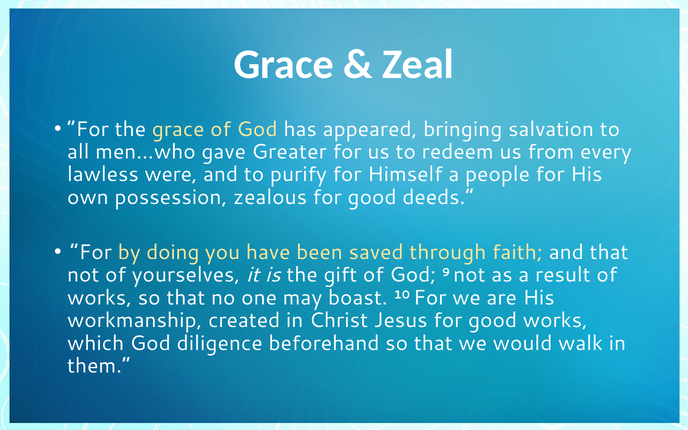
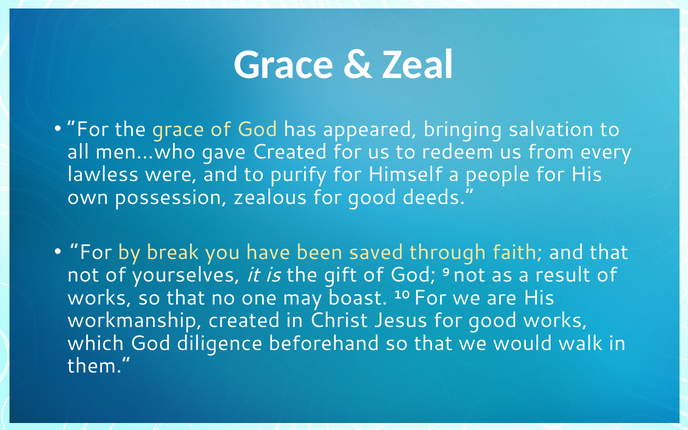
gave Greater: Greater -> Created (289, 152)
doing: doing -> break (173, 252)
